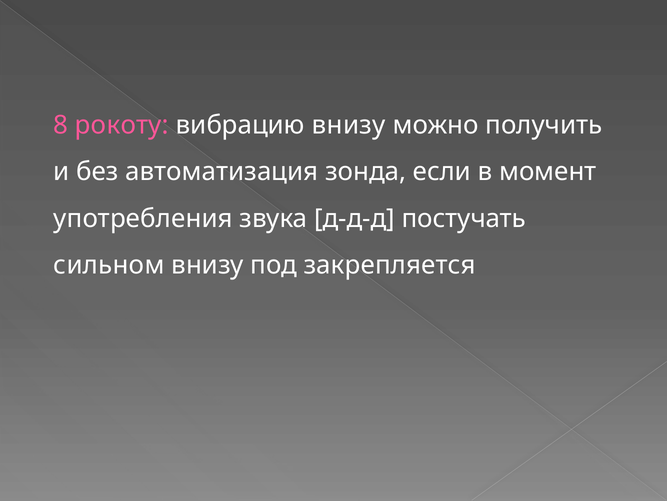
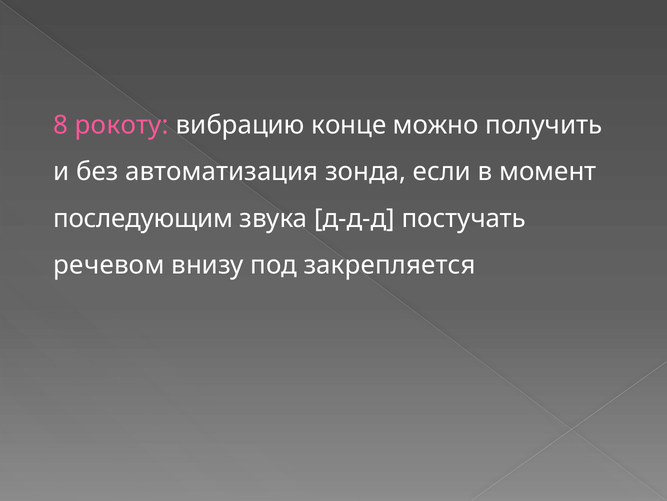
вибрацию внизу: внизу -> конце (349, 125)
употребления: употребления -> последующим (143, 218)
сильном: сильном -> речевом (109, 265)
